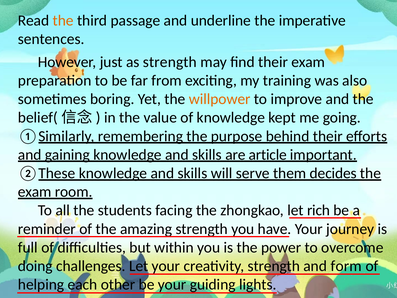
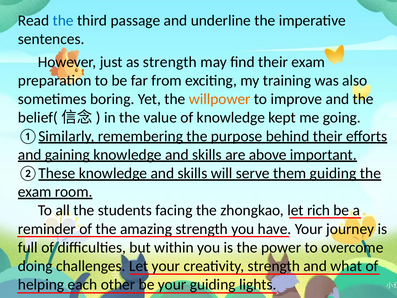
the colour: orange -> blue (63, 20)
article: article -> above (268, 155)
them decides: decides -> guiding (333, 173)
form: form -> what (346, 266)
